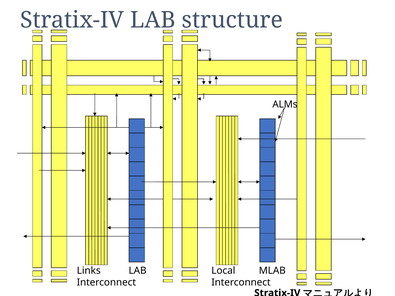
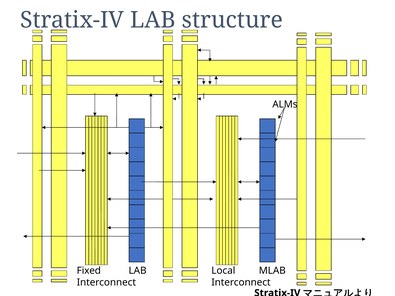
Links: Links -> Fixed (89, 271)
